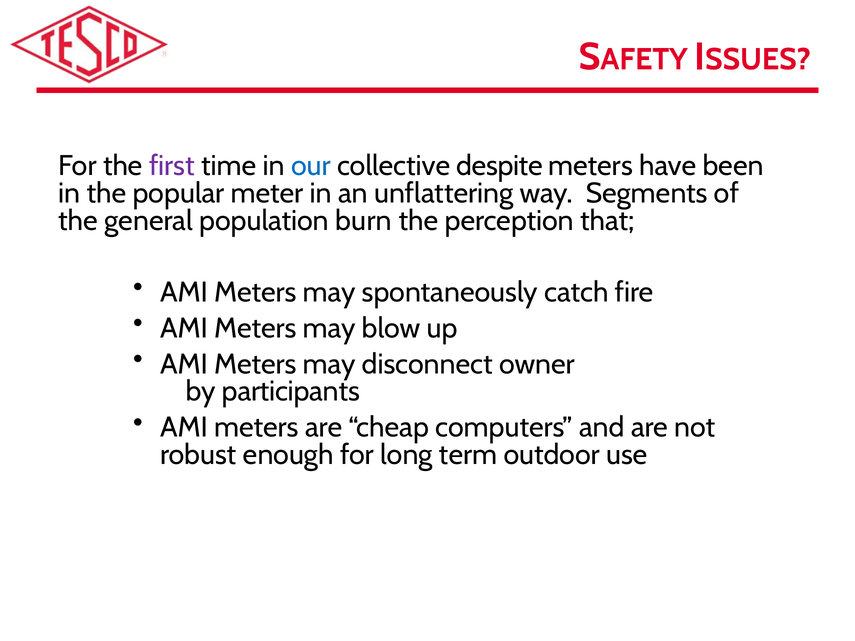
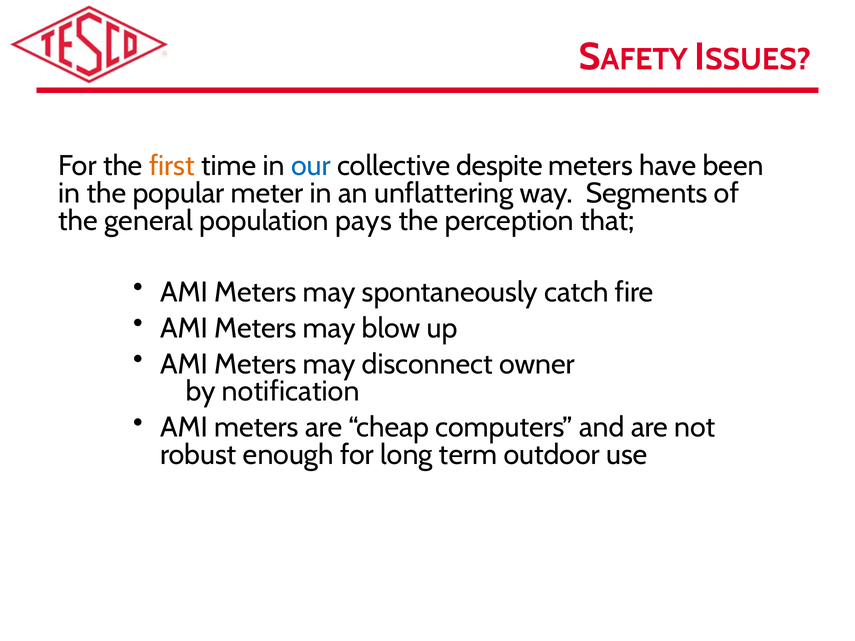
first colour: purple -> orange (172, 166)
burn: burn -> pays (364, 221)
participants: participants -> notification (291, 392)
